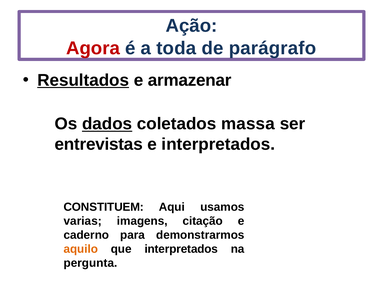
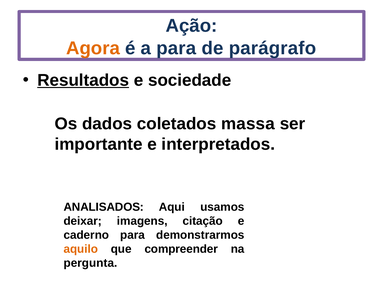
Agora colour: red -> orange (93, 48)
a toda: toda -> para (176, 48)
armazenar: armazenar -> sociedade (190, 80)
dados underline: present -> none (107, 124)
entrevistas: entrevistas -> importante (99, 144)
CONSTITUEM: CONSTITUEM -> ANALISADOS (104, 207)
varias: varias -> deixar (83, 221)
que interpretados: interpretados -> compreender (181, 249)
